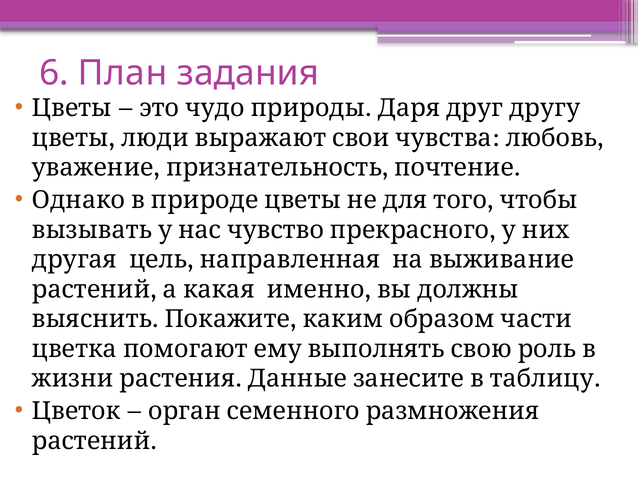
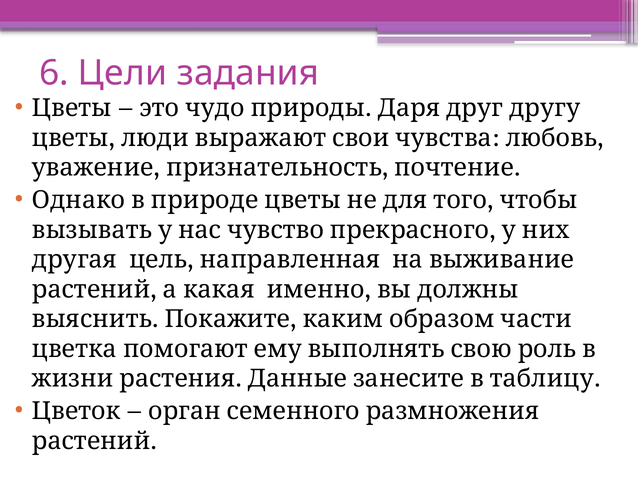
План: План -> Цели (123, 73)
